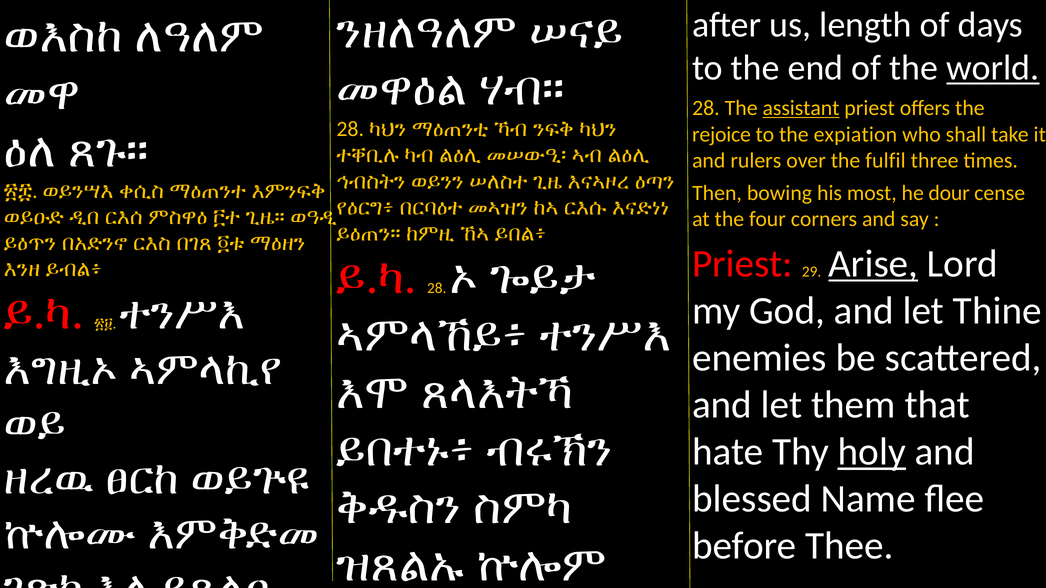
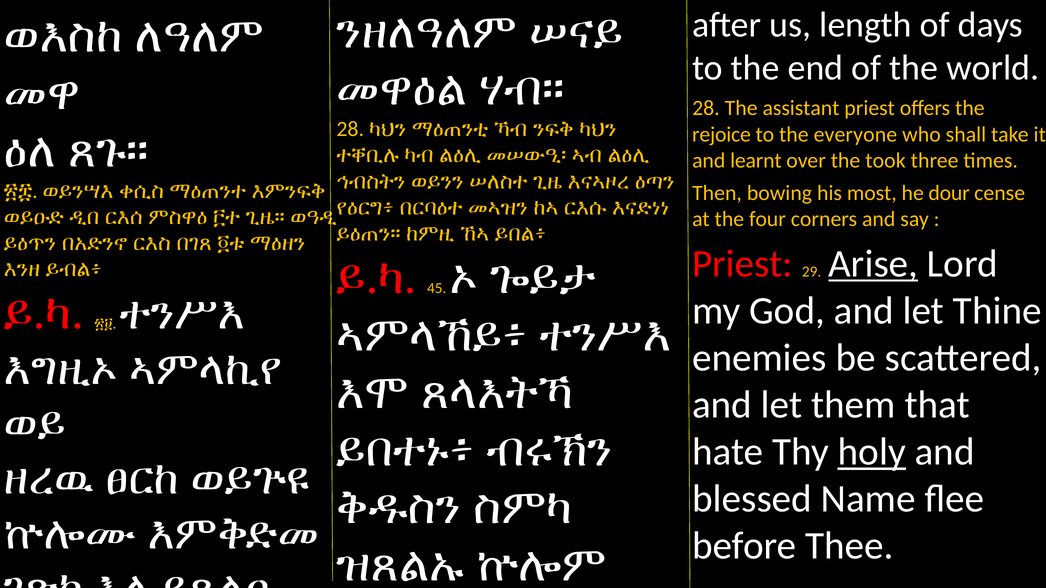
world underline: present -> none (993, 68)
assistant underline: present -> none (801, 108)
expiation: expiation -> everyone (855, 134)
rulers: rulers -> learnt (756, 161)
fulfil: fulfil -> took (885, 161)
ይ.ካ 28: 28 -> 45 (437, 288)
